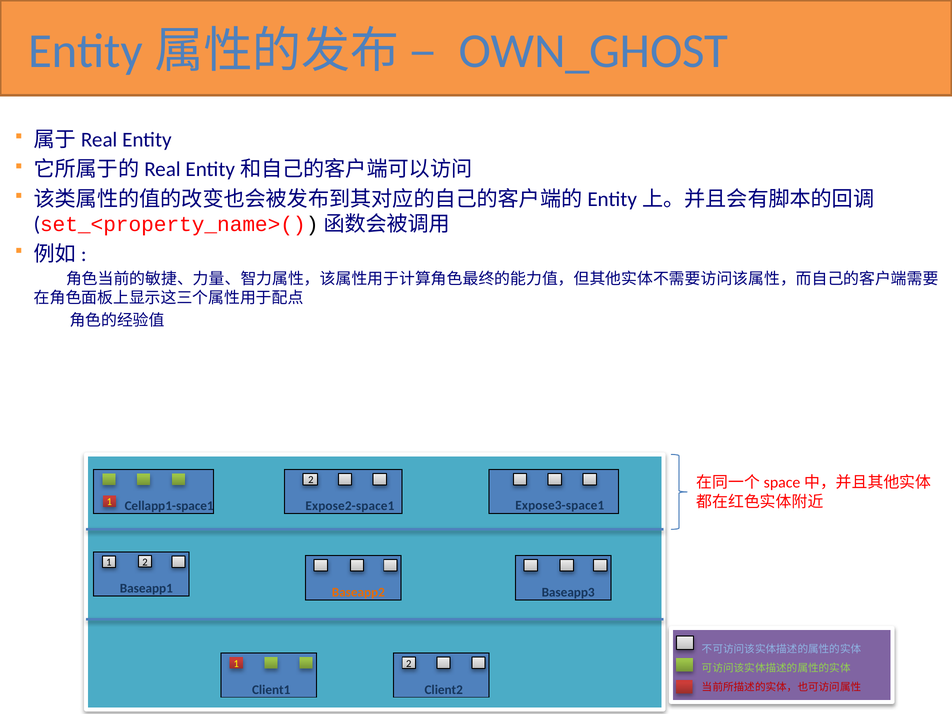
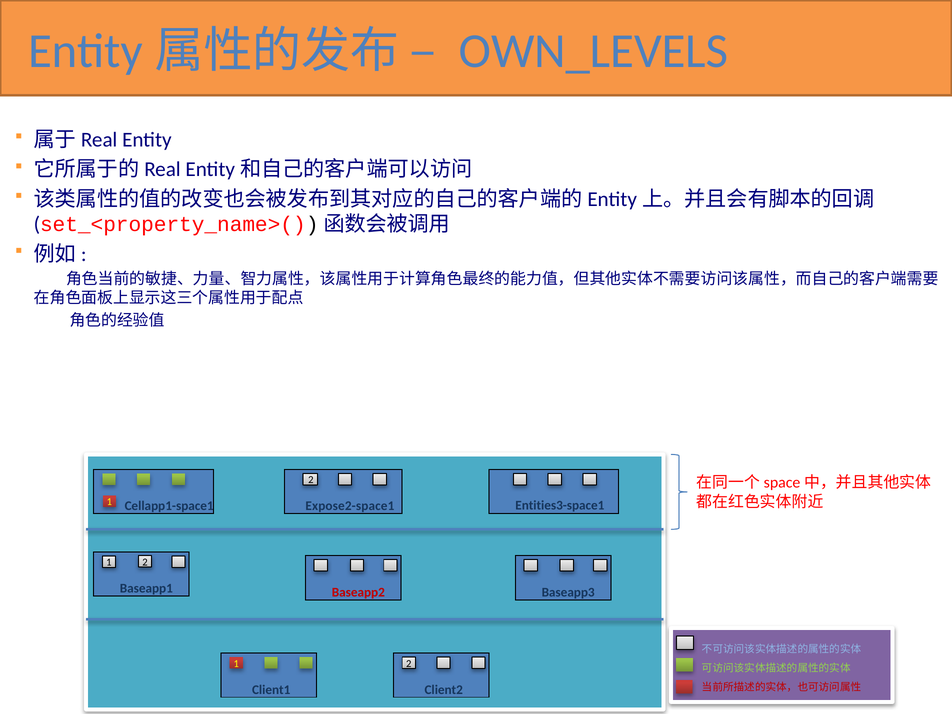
OWN_GHOST: OWN_GHOST -> OWN_LEVELS (593, 51)
Expose3-space1: Expose3-space1 -> Entities3-space1 (560, 505)
Baseapp2 colour: orange -> red (358, 592)
